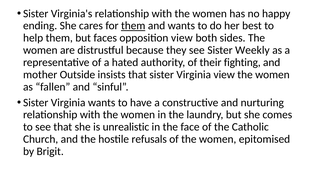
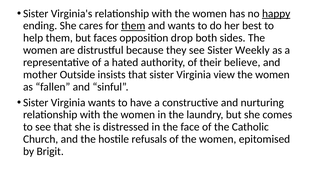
happy underline: none -> present (276, 13)
opposition view: view -> drop (182, 38)
fighting: fighting -> believe (242, 62)
unrealistic: unrealistic -> distressed (126, 127)
